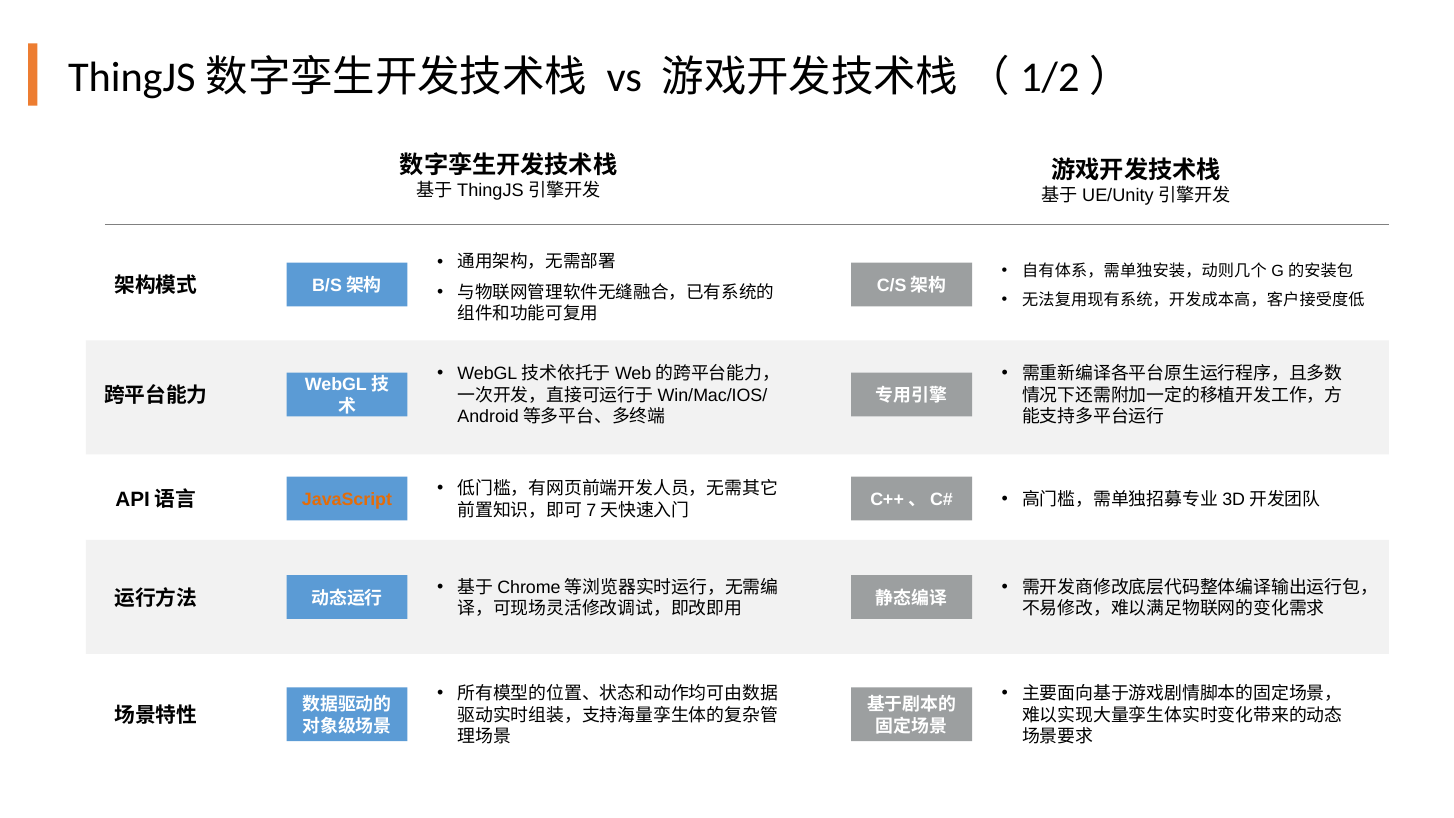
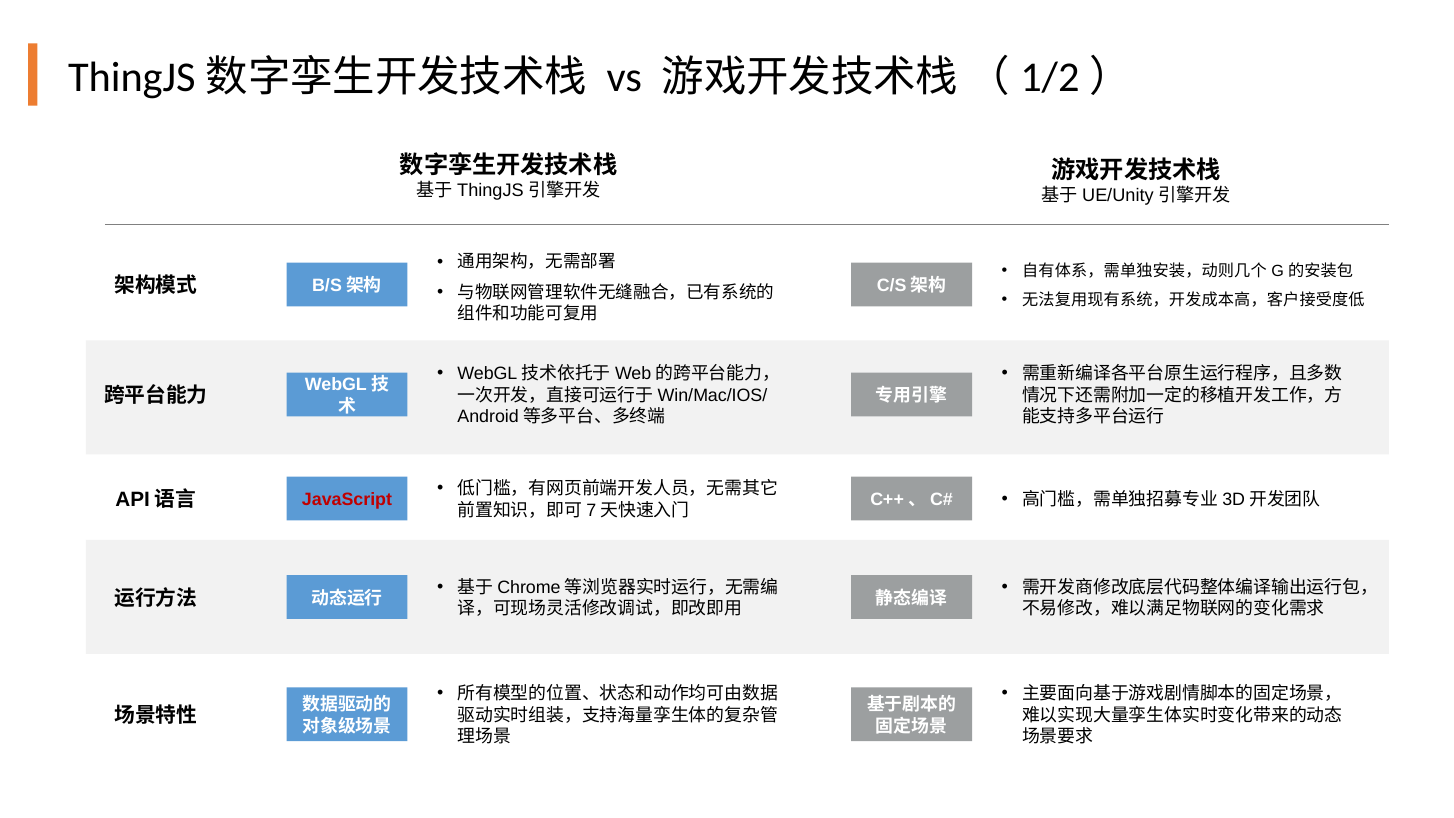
JavaScript colour: orange -> red (347, 500)
